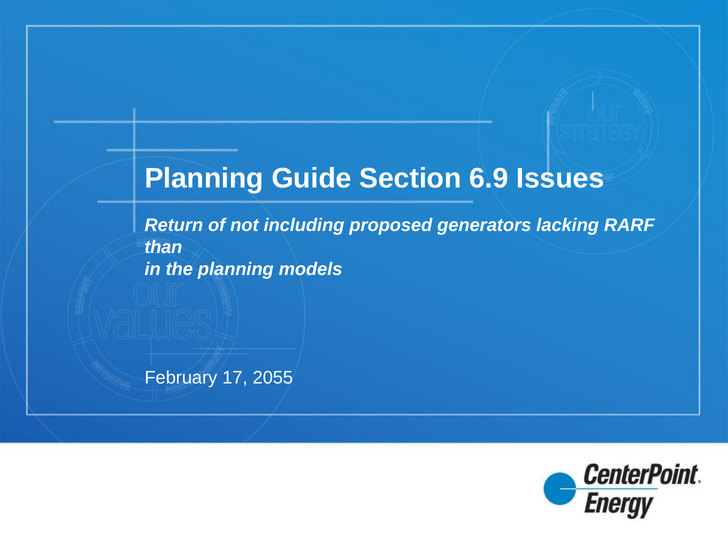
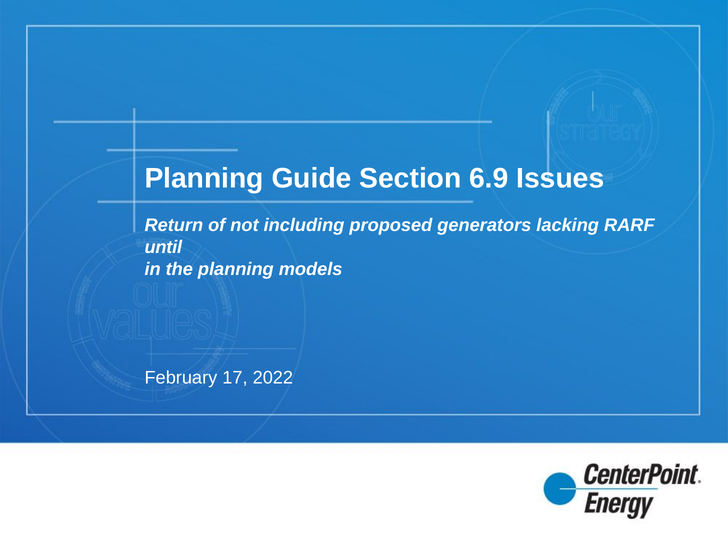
than: than -> until (163, 247)
2055: 2055 -> 2022 (273, 378)
